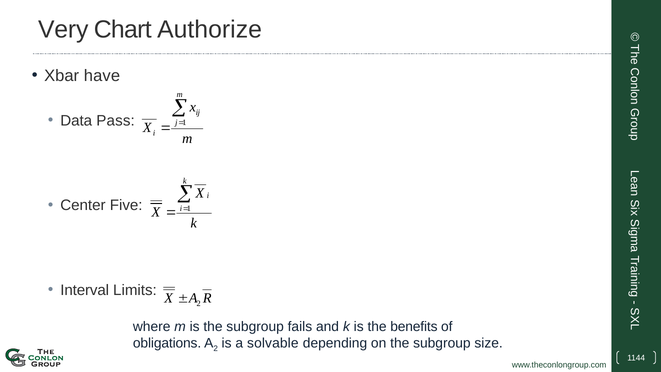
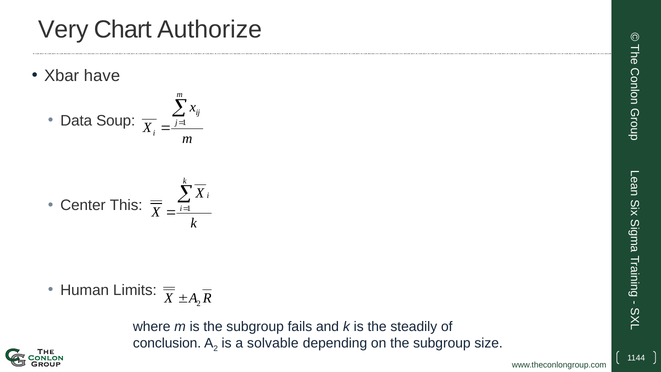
Pass: Pass -> Soup (116, 121)
Five: Five -> This (126, 205)
Interval: Interval -> Human (85, 290)
benefits: benefits -> steadily (414, 326)
obligations: obligations -> conclusion (167, 343)
